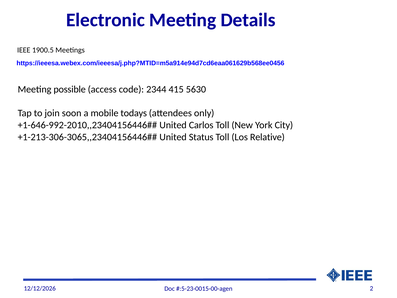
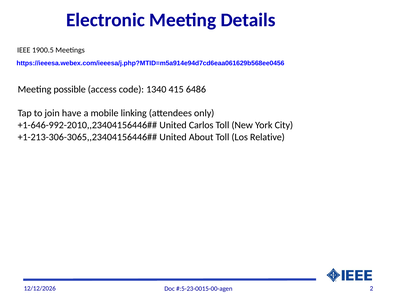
2344: 2344 -> 1340 (156, 89)
5630: 5630 -> 6486 (196, 89)
soon: soon -> have (72, 113)
todays: todays -> linking (134, 113)
Status: Status -> About (201, 137)
